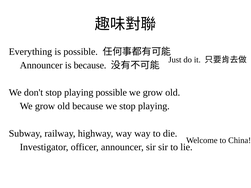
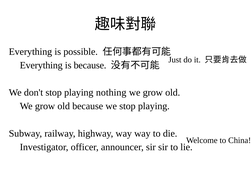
Announcer: Announcer -> Everything (41, 65)
playing possible: possible -> nothing (111, 93)
